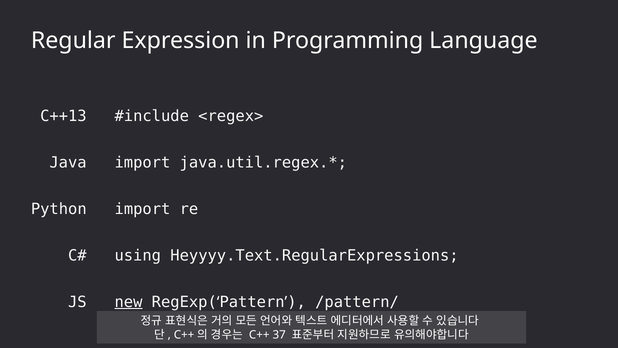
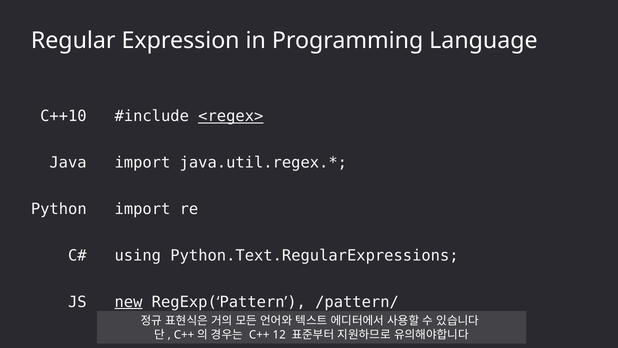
C++13: C++13 -> C++10 (63, 116)
<regex> underline: none -> present (231, 116)
Heyyyy.Text.RegularExpressions: Heyyyy.Text.RegularExpressions -> Python.Text.RegularExpressions (315, 255)
37: 37 -> 12 (279, 335)
